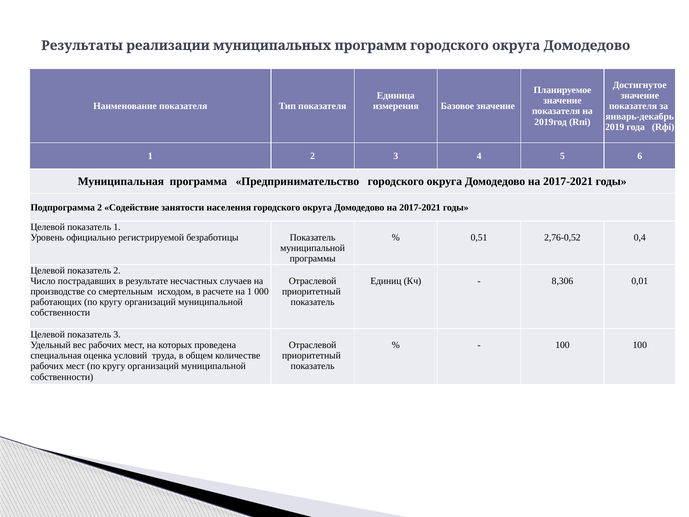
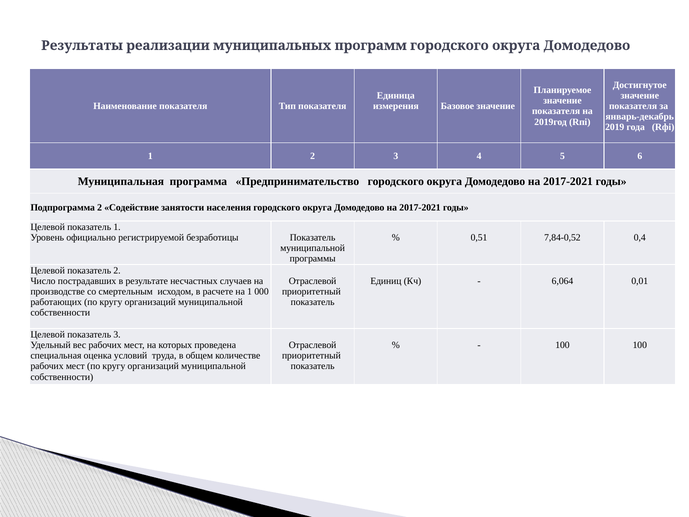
2,76-0,52: 2,76-0,52 -> 7,84-0,52 (562, 237)
8,306: 8,306 -> 6,064 (562, 281)
